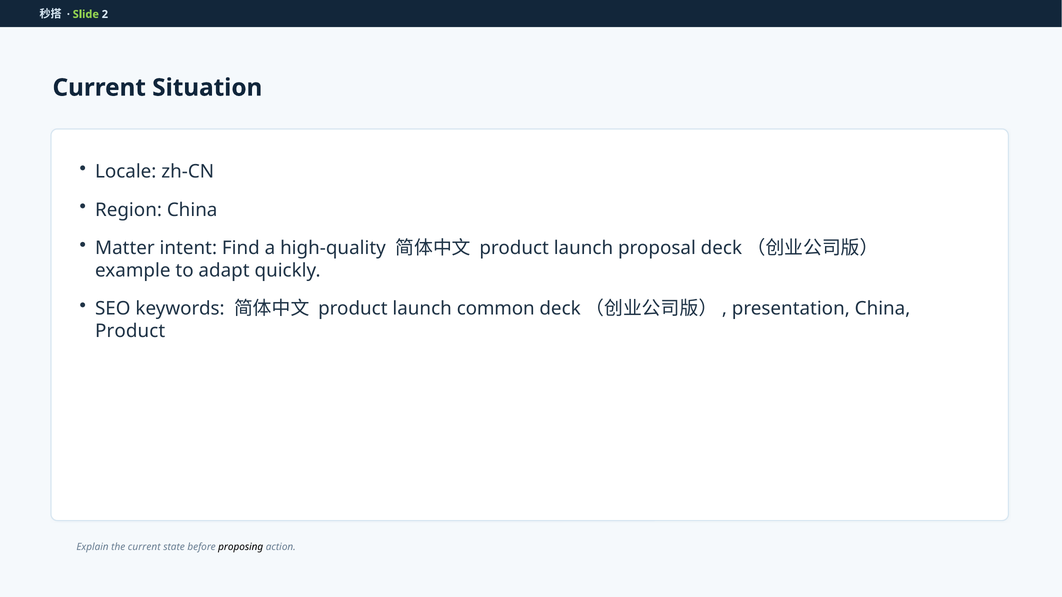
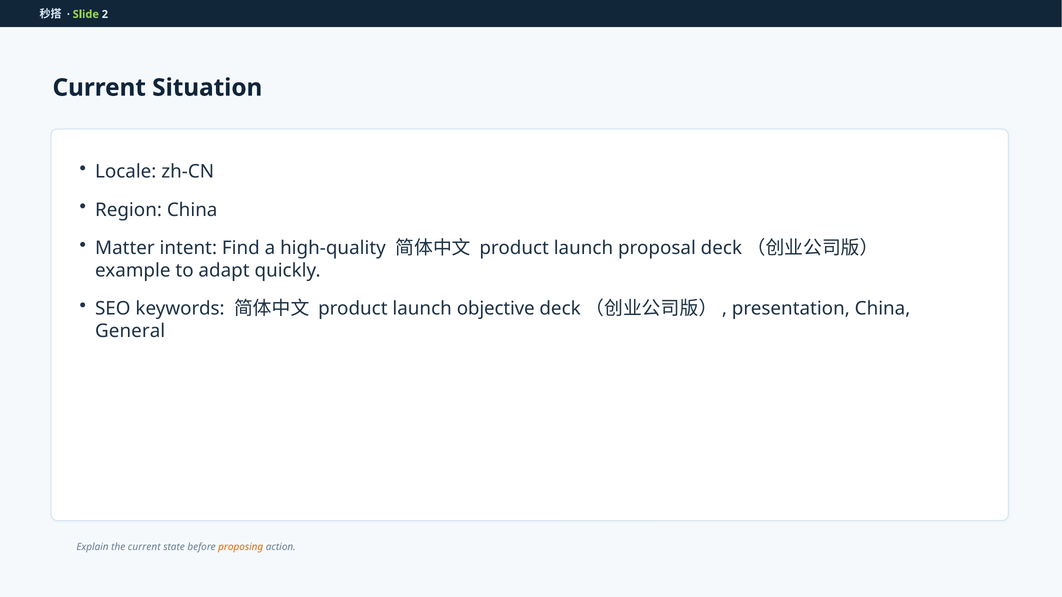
common: common -> objective (496, 309)
Product: Product -> General (130, 331)
proposing colour: black -> orange (241, 547)
